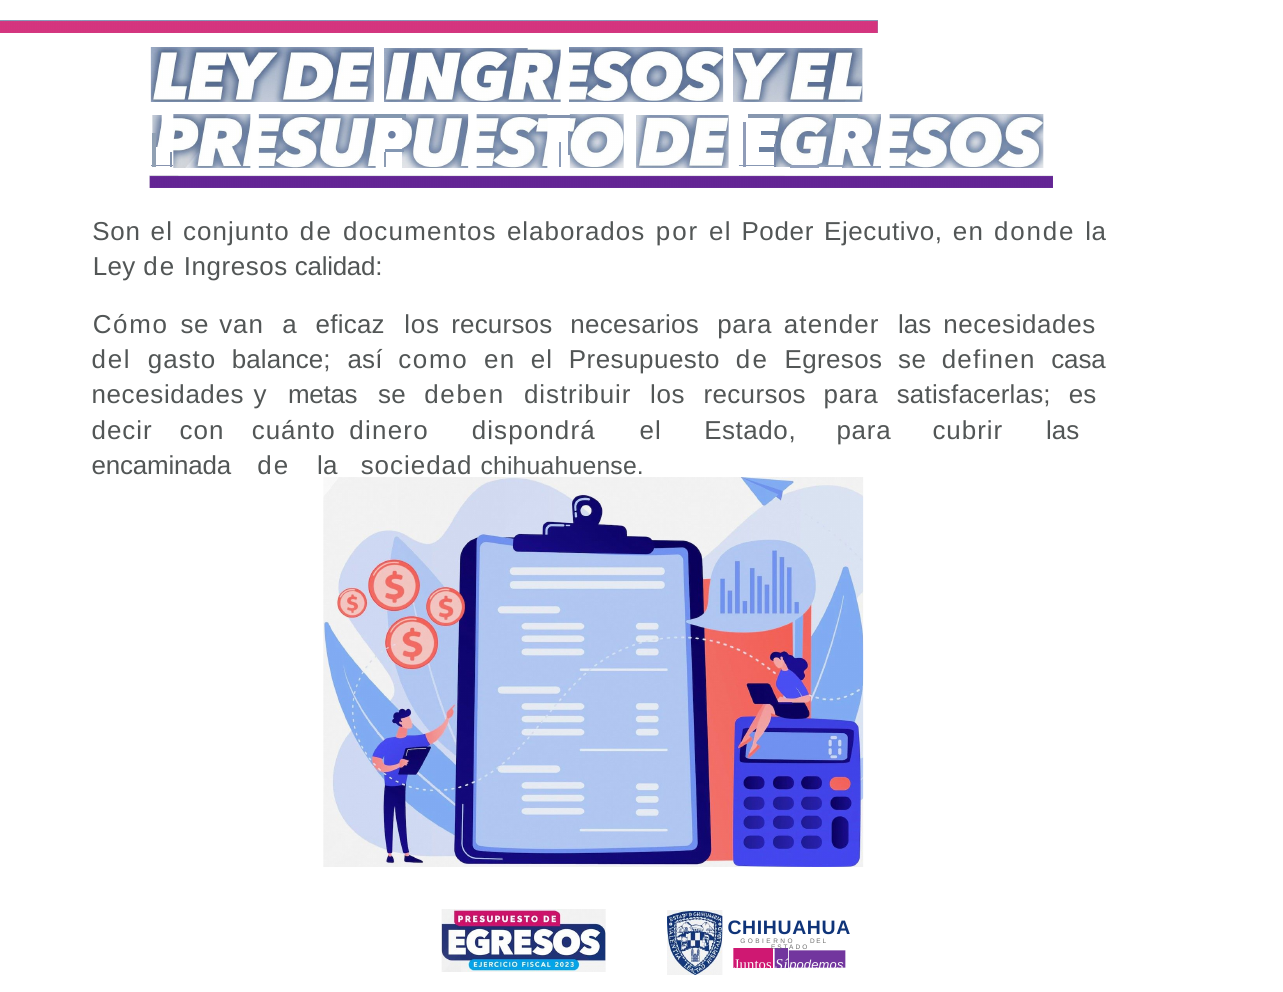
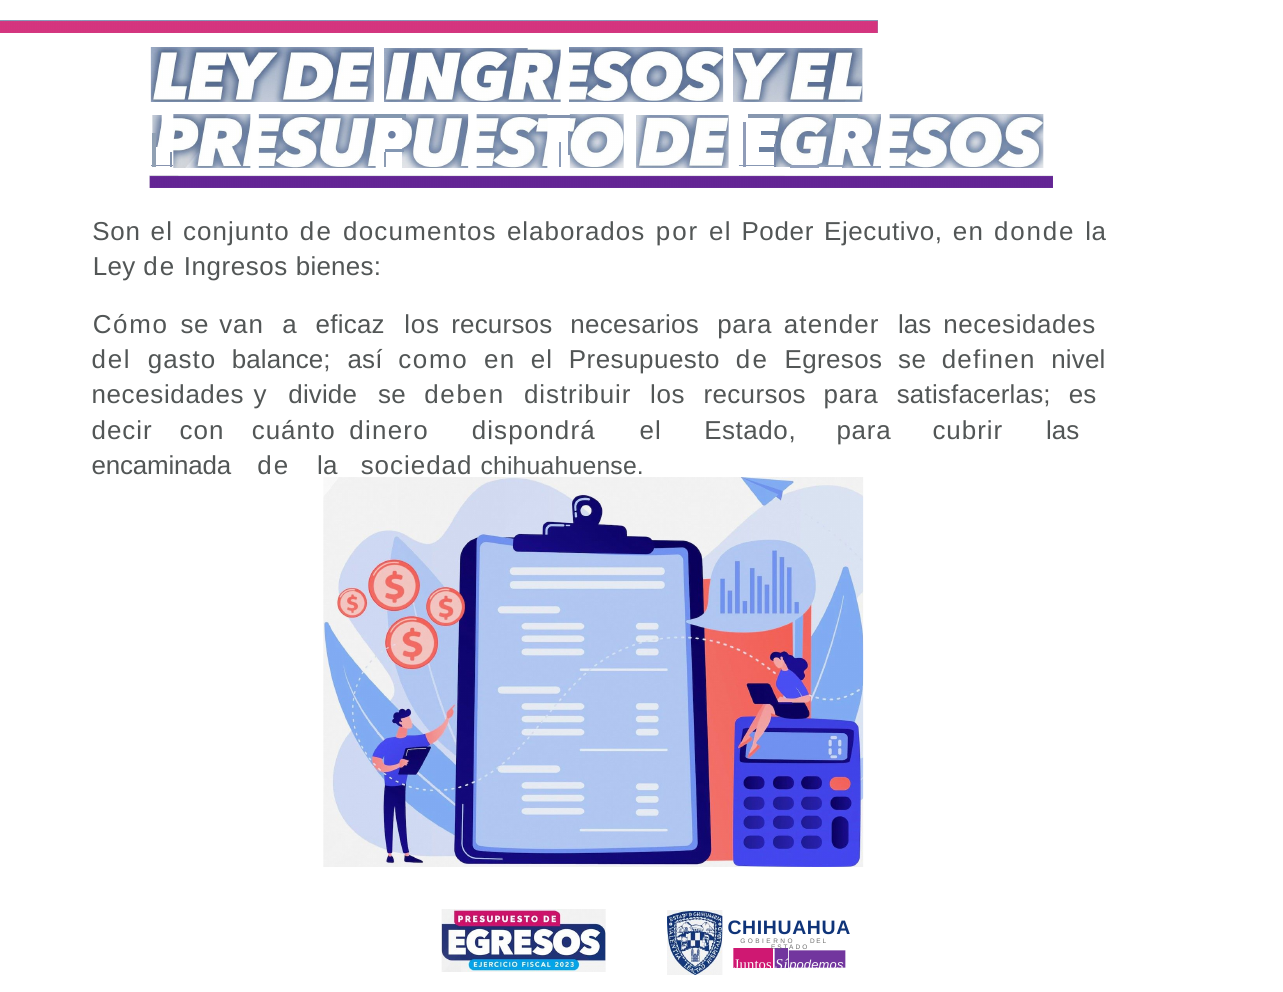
calidad: calidad -> bienes (338, 267)
casa: casa -> nivel (1078, 360)
metas: metas -> divide (323, 395)
